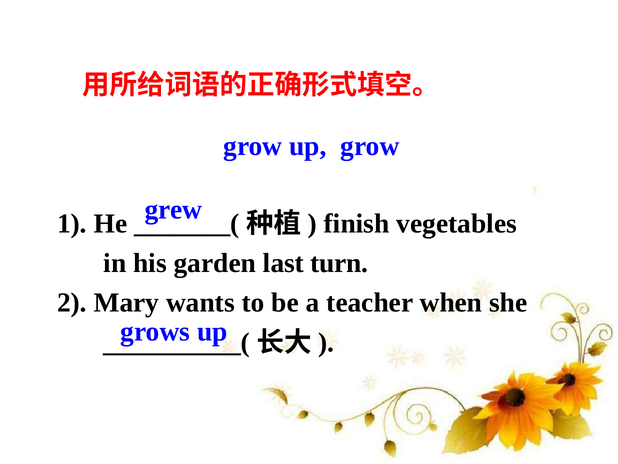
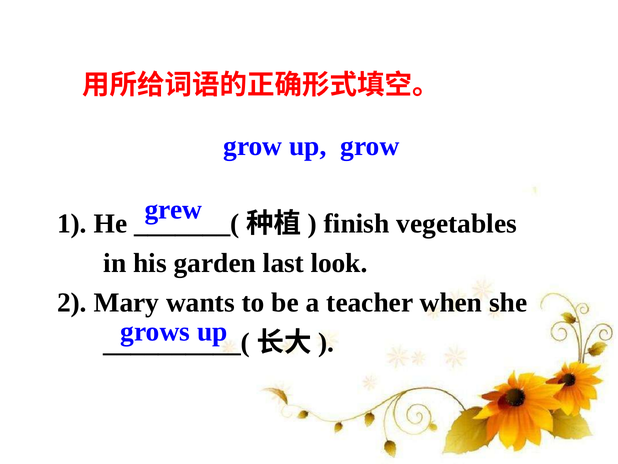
turn: turn -> look (339, 263)
